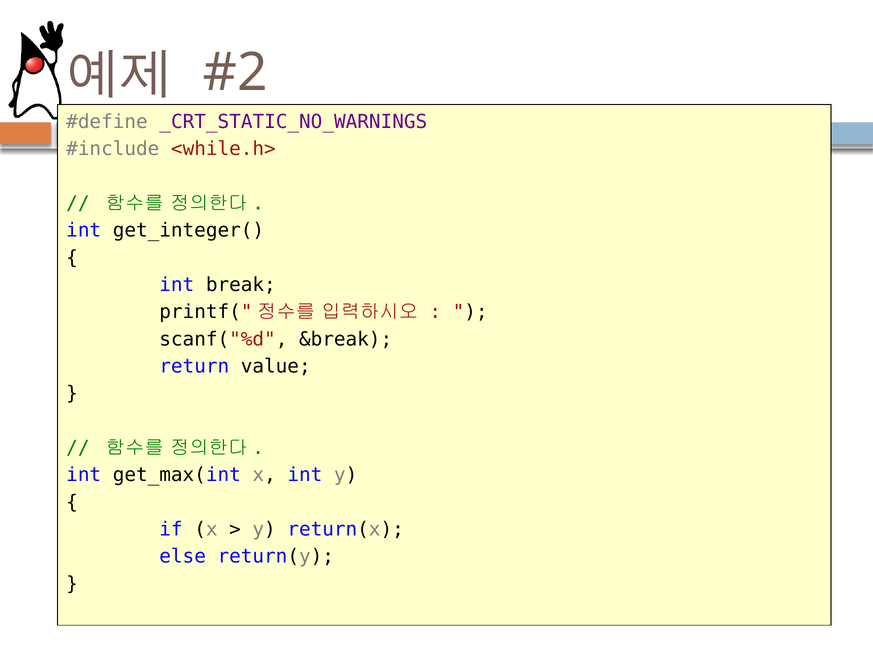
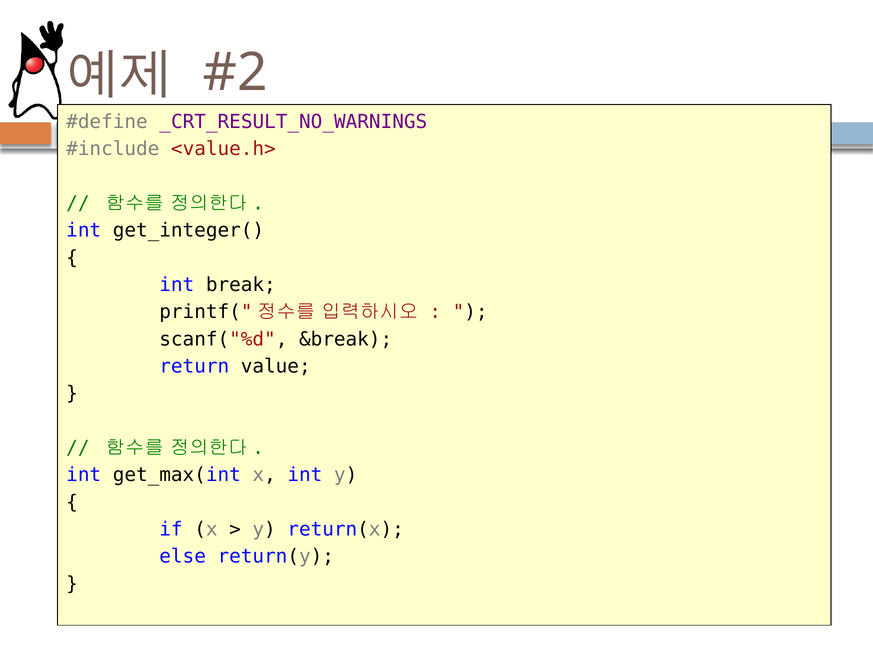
_CRT_STATIC_NO_WARNINGS: _CRT_STATIC_NO_WARNINGS -> _CRT_RESULT_NO_WARNINGS (293, 122)
<while.h>: <while.h> -> <value.h> (223, 149)
